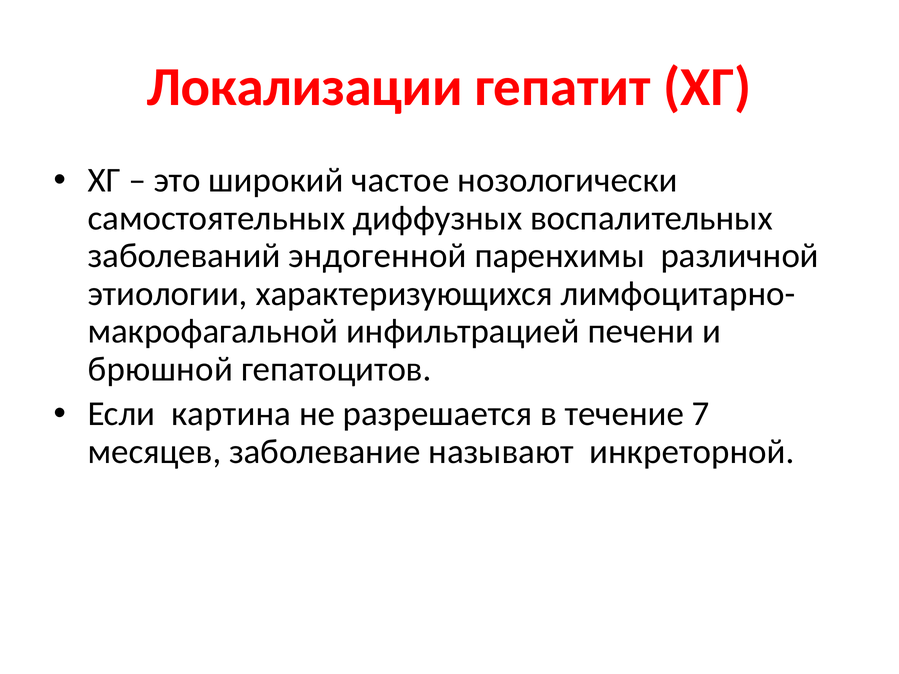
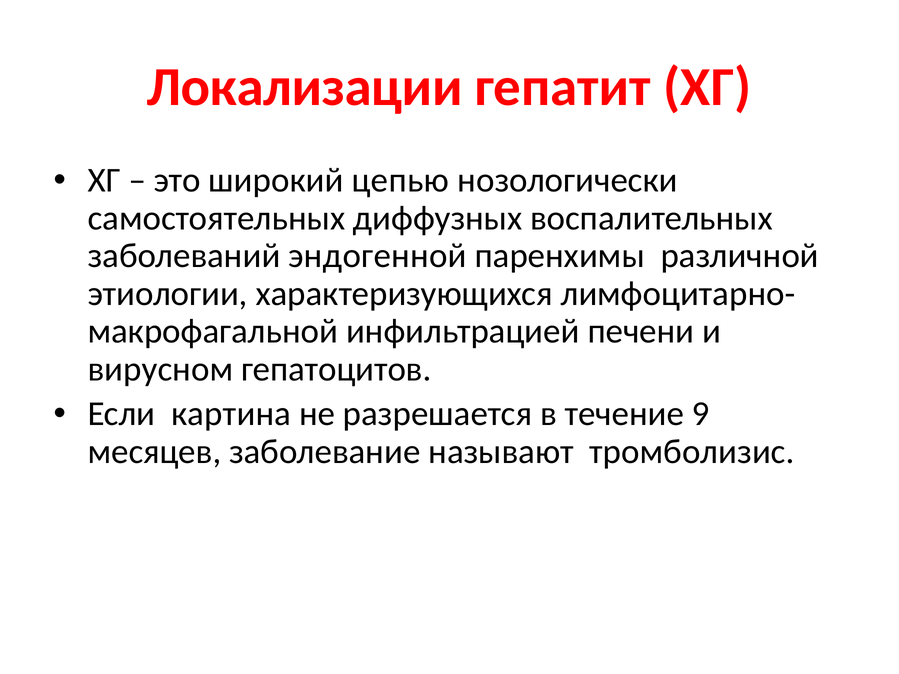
частое: частое -> цепью (400, 181)
брюшной: брюшной -> вирусном (160, 369)
7: 7 -> 9 (701, 414)
инкреторной: инкреторной -> тромболизис (692, 452)
